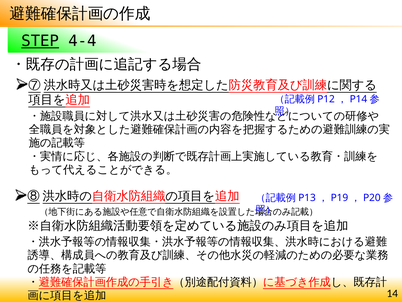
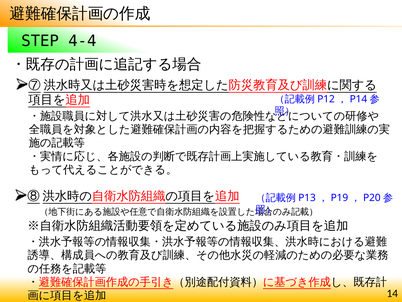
STEP underline: present -> none (40, 41)
